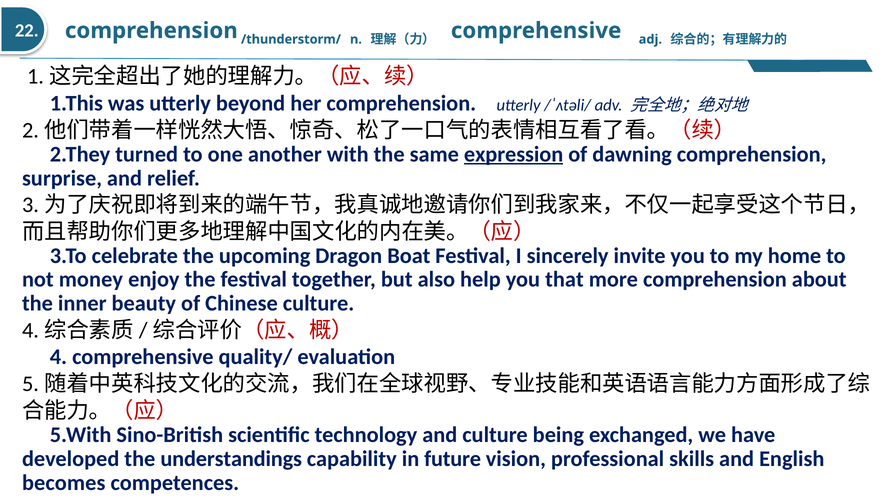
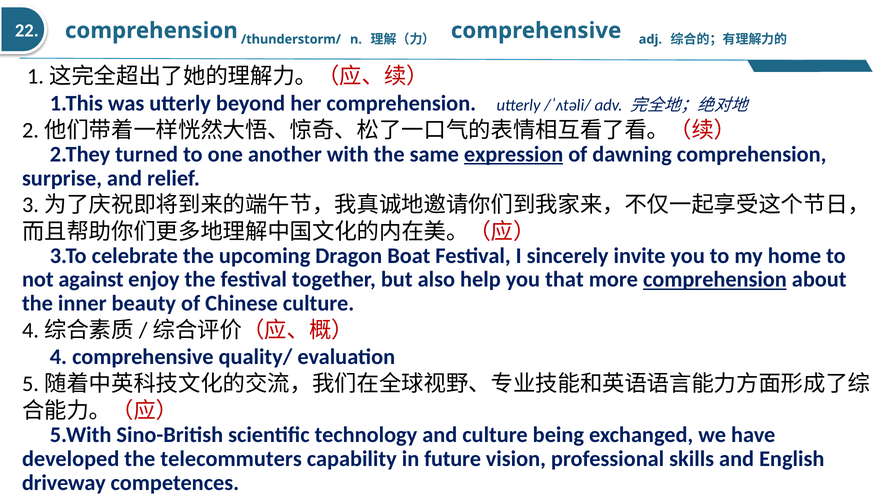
money: money -> against (91, 279)
comprehension underline: none -> present (715, 279)
understandings: understandings -> telecommuters (231, 458)
becomes: becomes -> driveway (64, 482)
